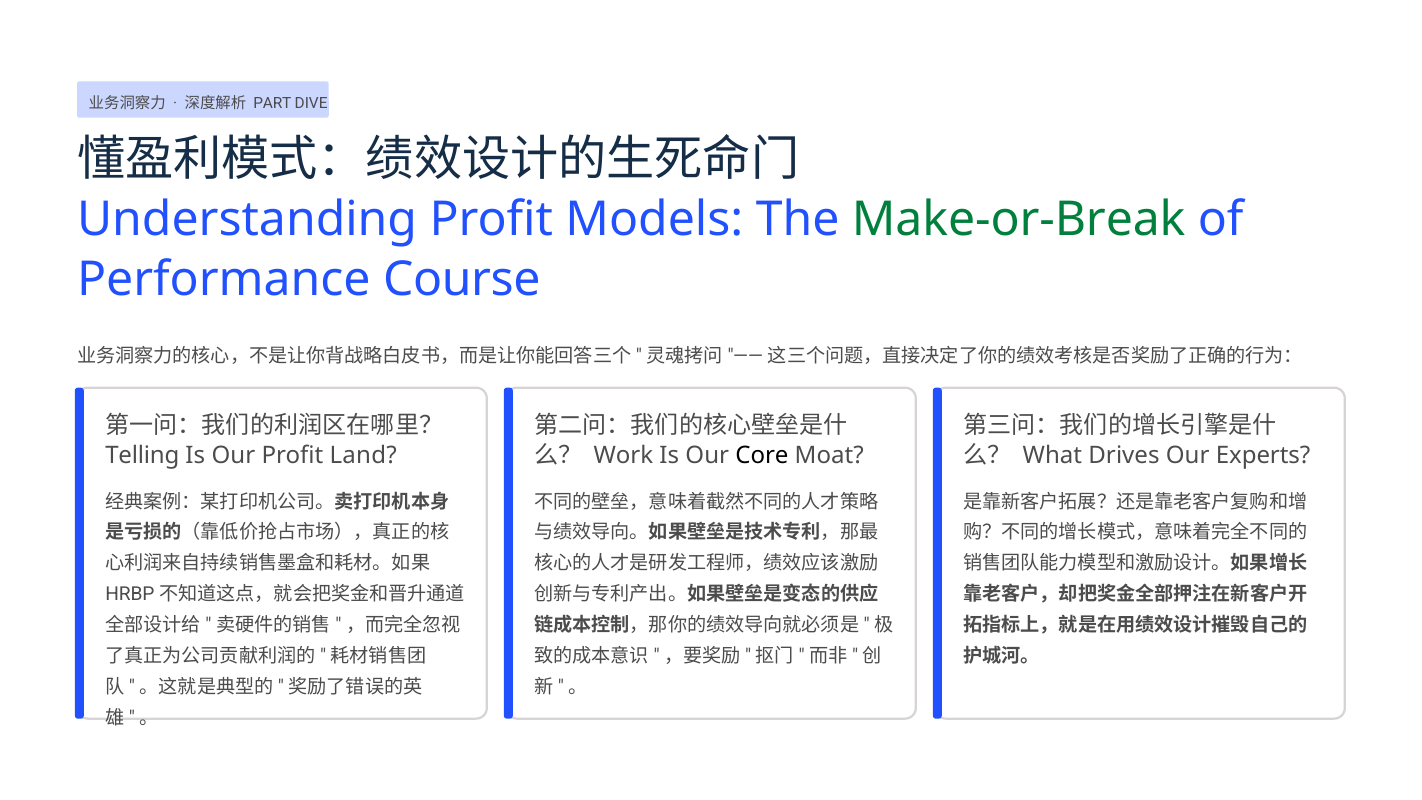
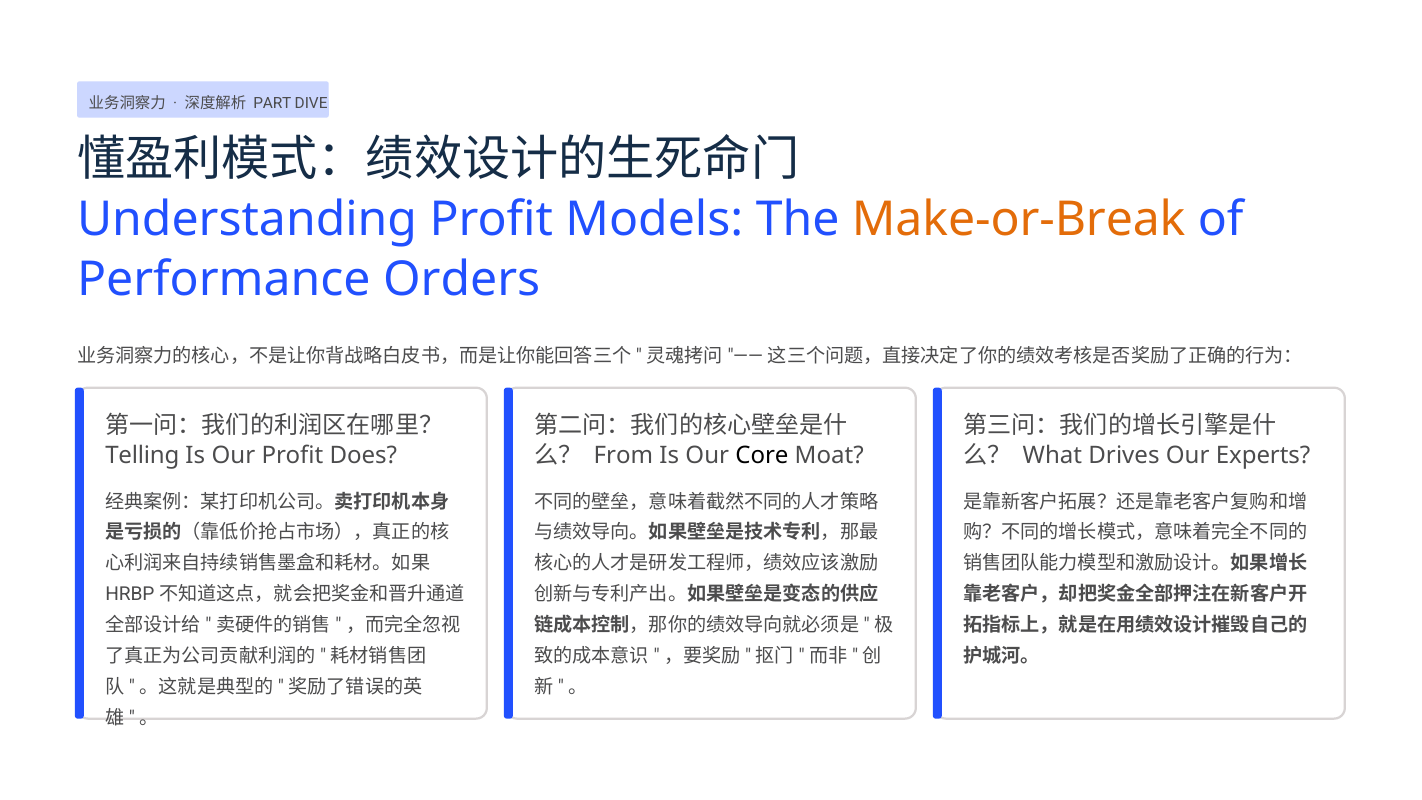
Make-or-Break colour: green -> orange (1019, 220)
Course: Course -> Orders (462, 279)
Work: Work -> From (623, 456)
Land: Land -> Does (363, 456)
